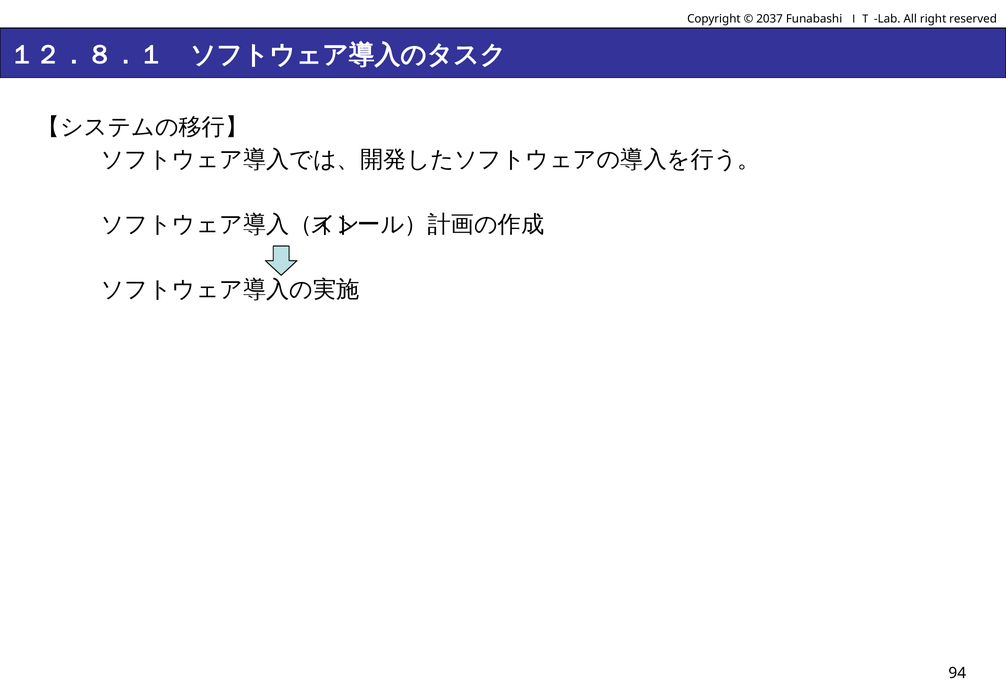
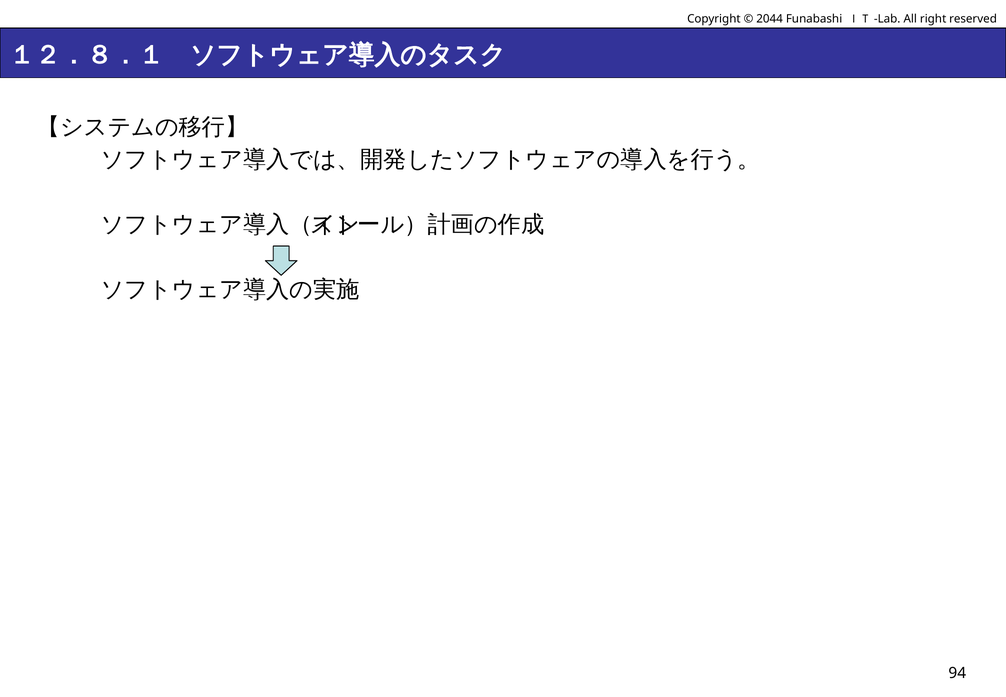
2037: 2037 -> 2044 (770, 19)
